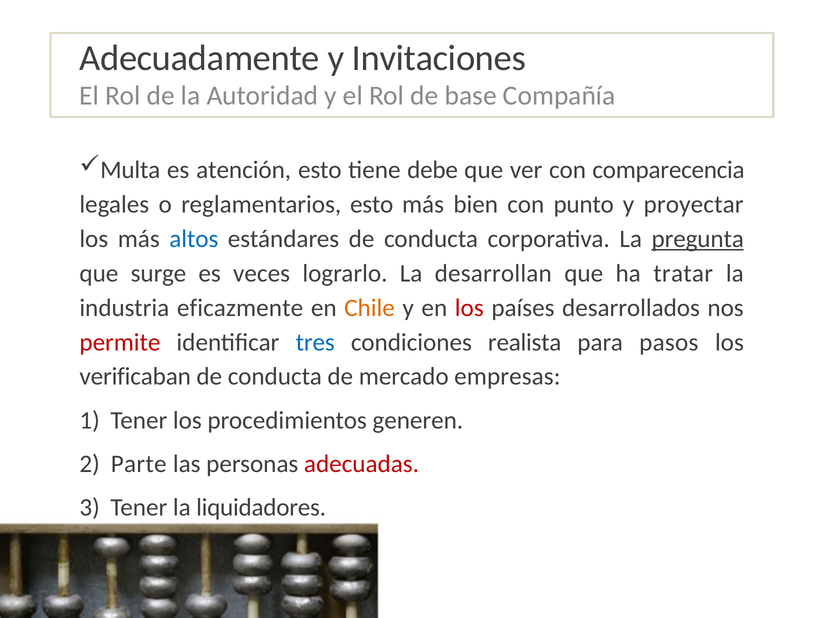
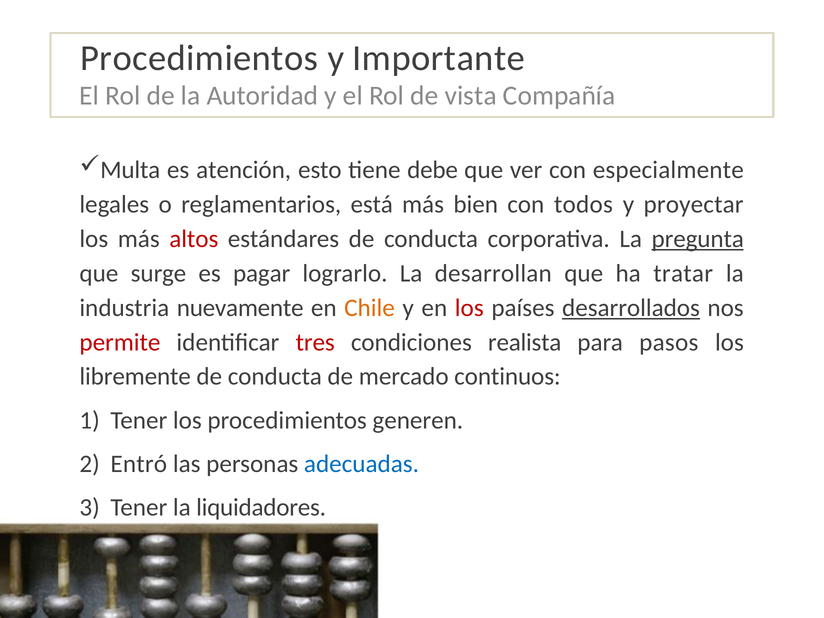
Adecuadamente: Adecuadamente -> Procedimientos (199, 58)
Invitaciones: Invitaciones -> Importante (439, 58)
base: base -> vista (471, 96)
comparecencia: comparecencia -> especialmente (668, 170)
reglamentarios esto: esto -> está (372, 205)
punto: punto -> todos (583, 205)
altos colour: blue -> red (194, 239)
veces: veces -> pagar (262, 273)
eficazmente: eficazmente -> nuevamente (240, 308)
desarrollados underline: none -> present (631, 308)
tres colour: blue -> red (315, 342)
verificaban: verificaban -> libremente (135, 377)
empresas: empresas -> continuos (507, 377)
Parte: Parte -> Entró (139, 464)
adecuadas colour: red -> blue (361, 464)
